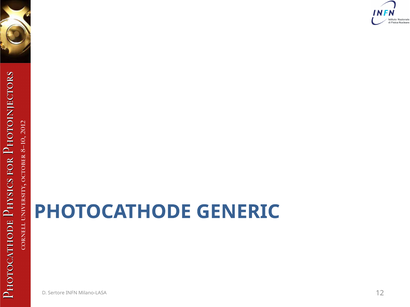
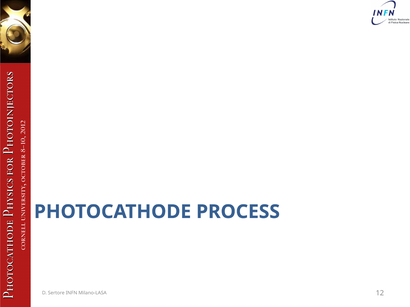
GENERIC: GENERIC -> PROCESS (238, 212)
